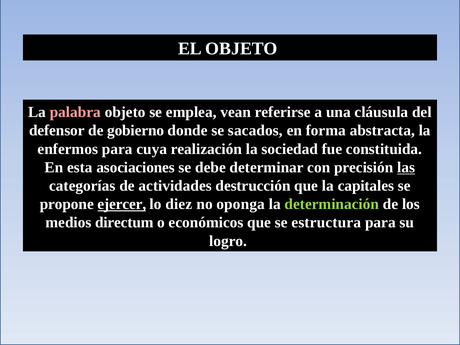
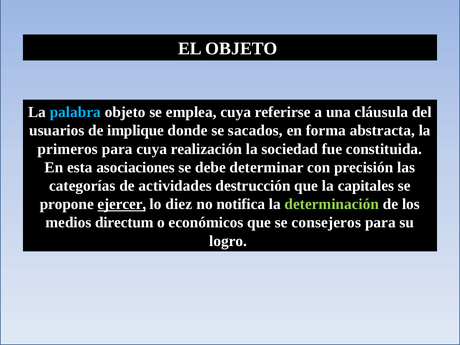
palabra colour: pink -> light blue (75, 112)
emplea vean: vean -> cuya (236, 112)
defensor: defensor -> usuarios (57, 131)
gobierno: gobierno -> implique (136, 131)
enfermos: enfermos -> primeros (68, 149)
las underline: present -> none (406, 167)
oponga: oponga -> notifica (241, 204)
estructura: estructura -> consejeros (326, 223)
